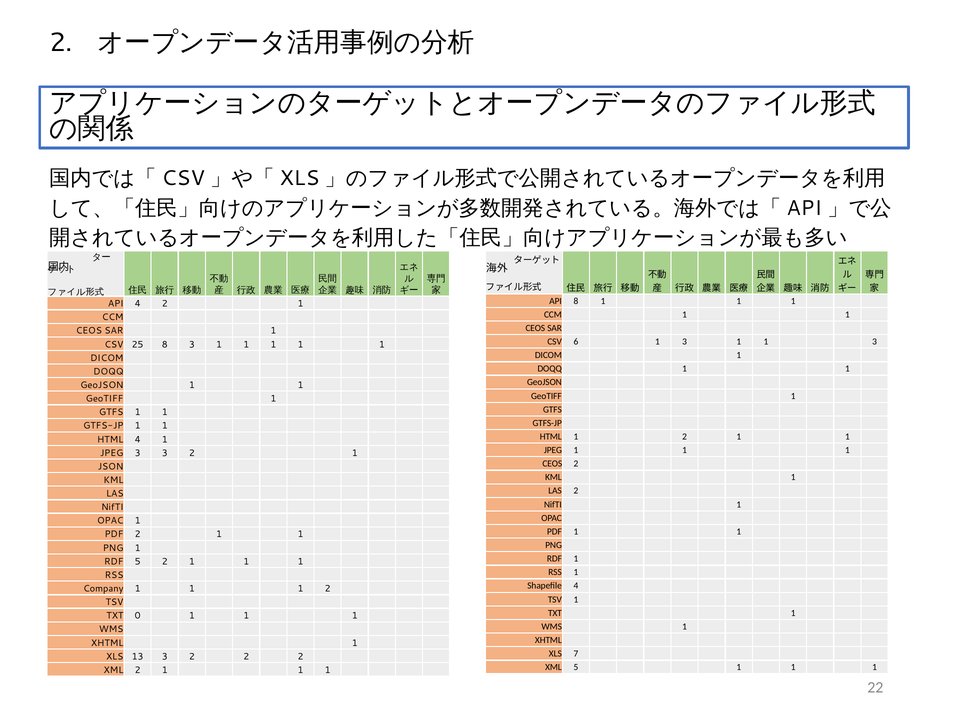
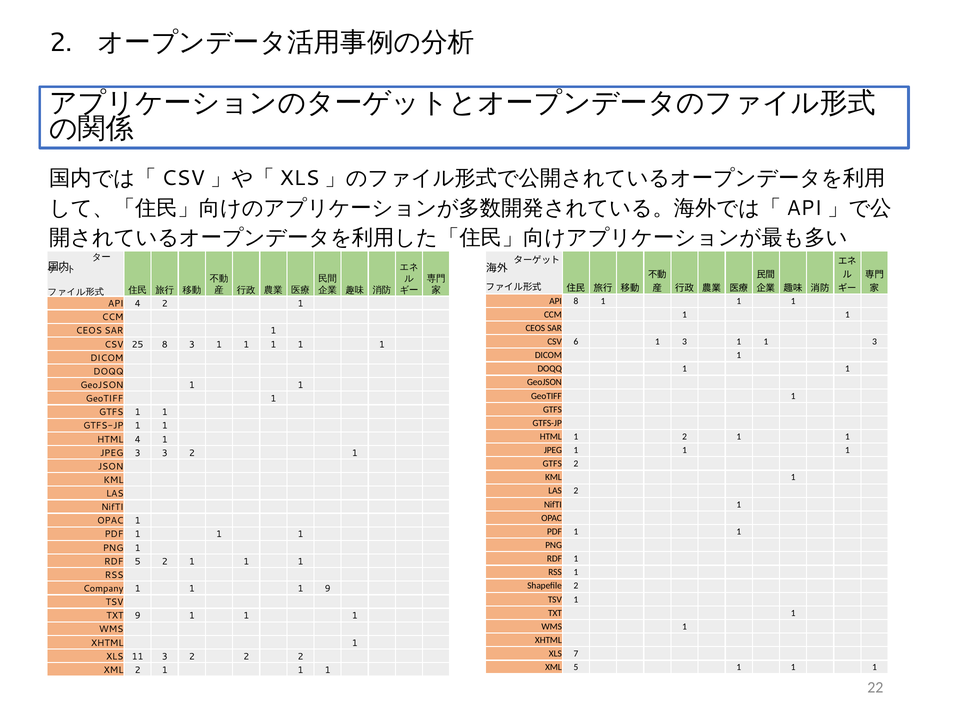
CEOS: CEOS -> GTFS (552, 463)
2: 2 -> 1 (138, 534)
Shapefile 4: 4 -> 2 (576, 585)
1 1 2: 2 -> 9 (328, 588)
TXT 0: 0 -> 9 (138, 615)
13: 13 -> 11 (138, 656)
